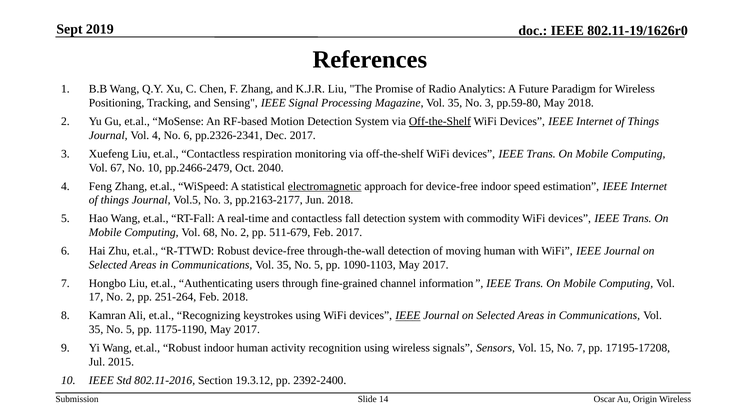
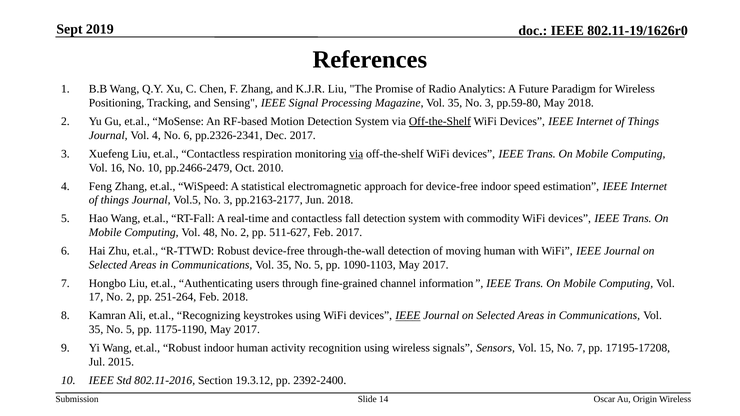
via underline: none -> present (356, 154)
67: 67 -> 16 (118, 168)
2040: 2040 -> 2010 (271, 168)
electromagnetic underline: present -> none (325, 186)
68: 68 -> 48 (210, 233)
511-679: 511-679 -> 511-627 (290, 233)
